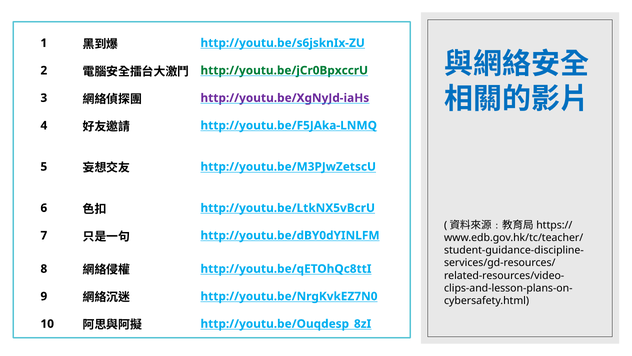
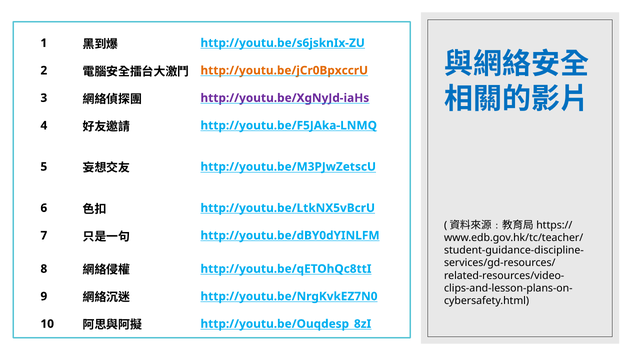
http://youtu.be/jCr0BpxccrU colour: green -> orange (284, 70)
